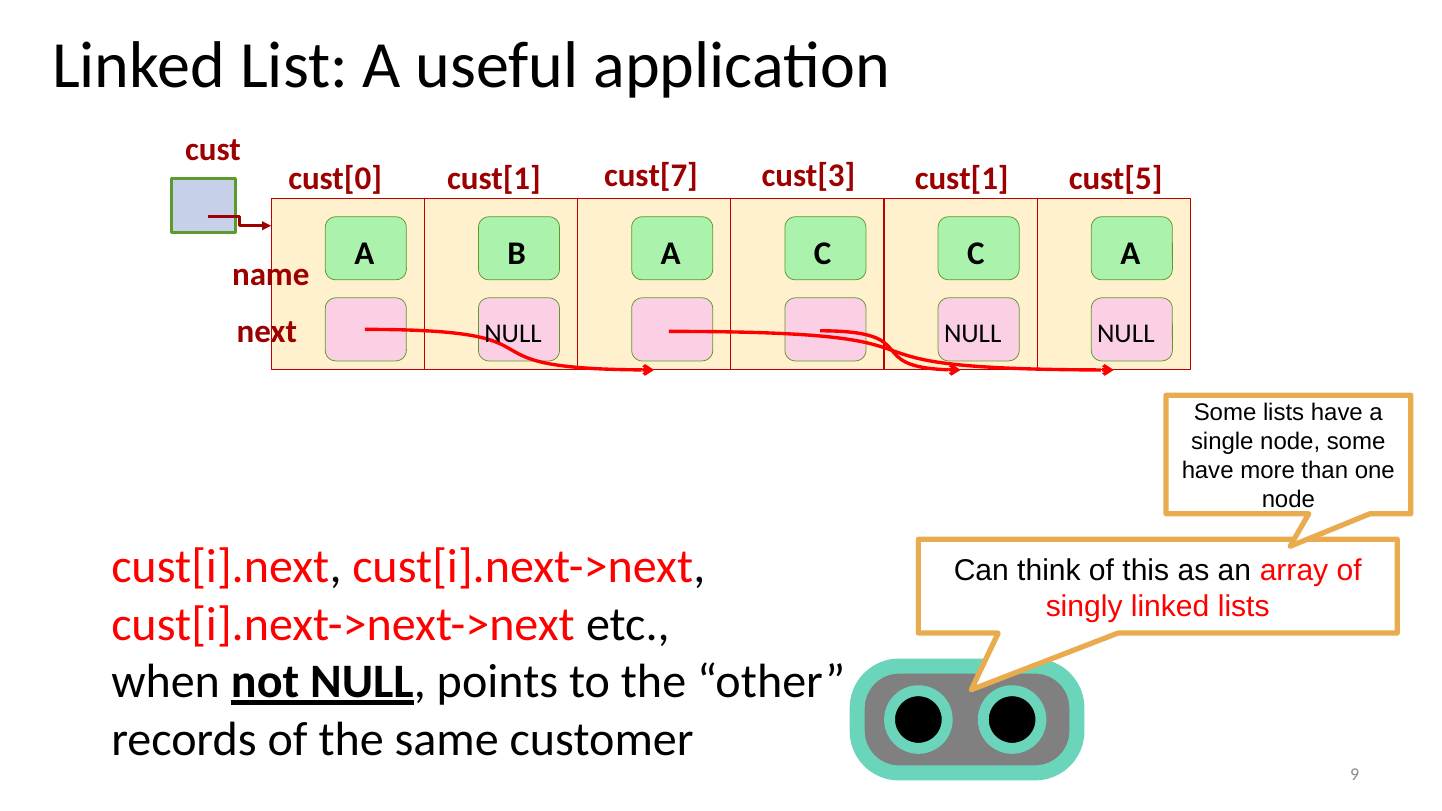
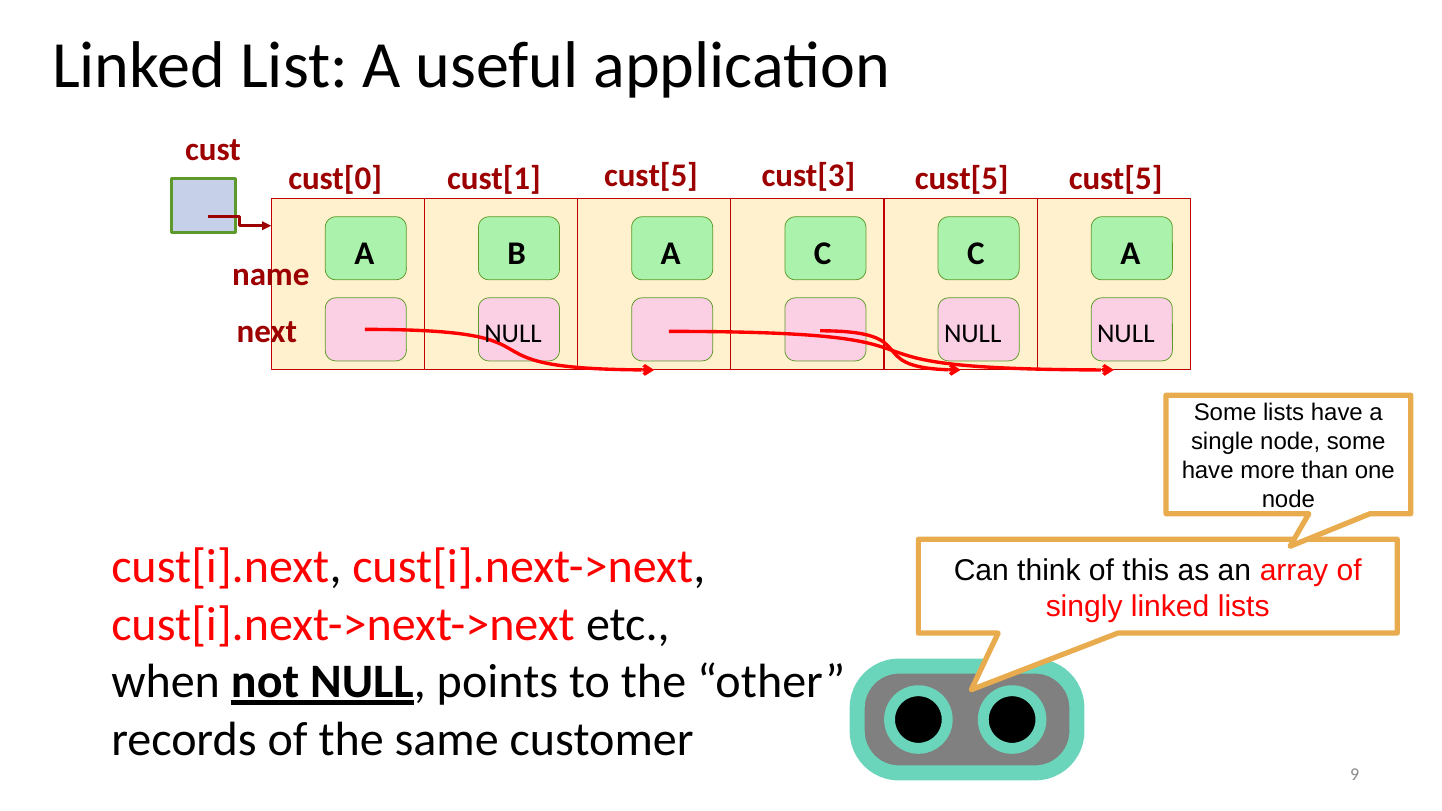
cust[1 cust[7: cust[7 -> cust[5 (651, 175)
cust[3 cust[1: cust[1 -> cust[5 (962, 178)
